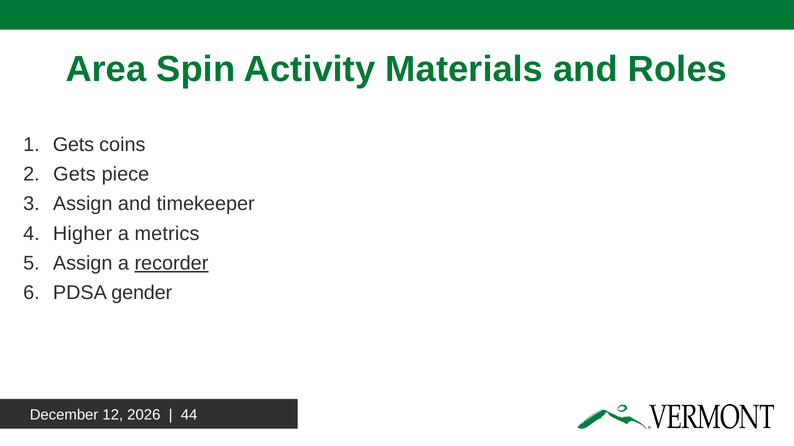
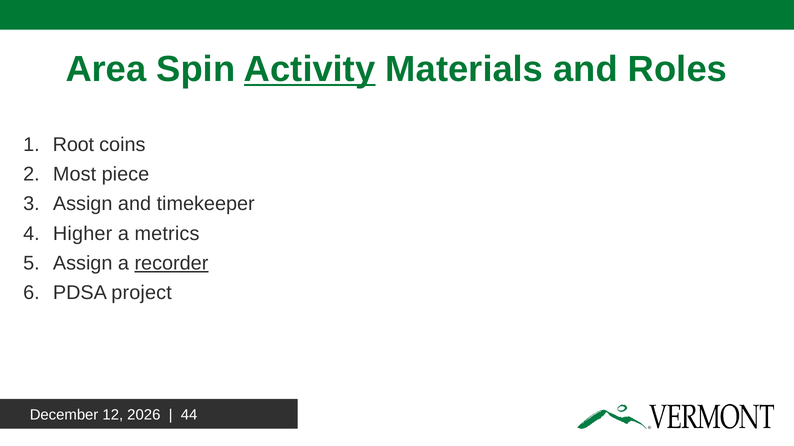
Activity underline: none -> present (310, 69)
Gets: Gets -> Root (73, 145)
Gets: Gets -> Most (75, 174)
gender: gender -> project (142, 293)
